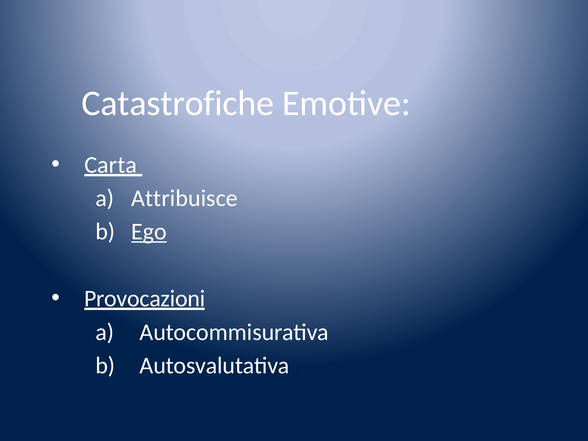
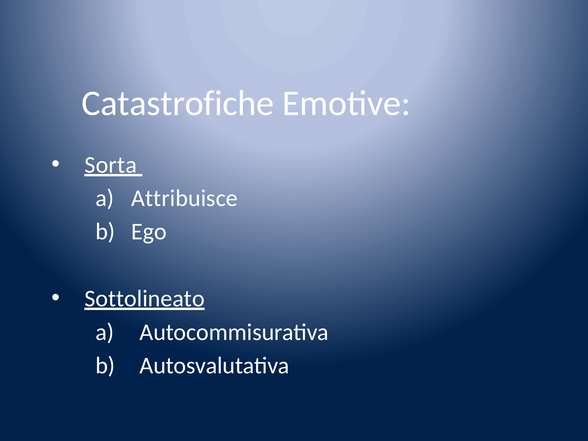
Carta: Carta -> Sorta (111, 165)
Ego underline: present -> none (149, 232)
Provocazioni: Provocazioni -> Sottolineato (145, 299)
